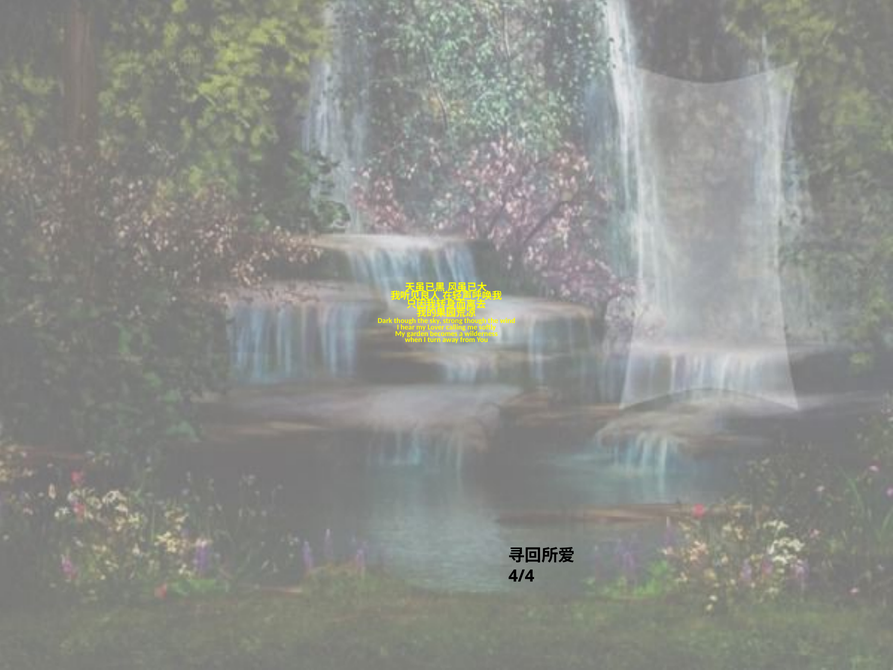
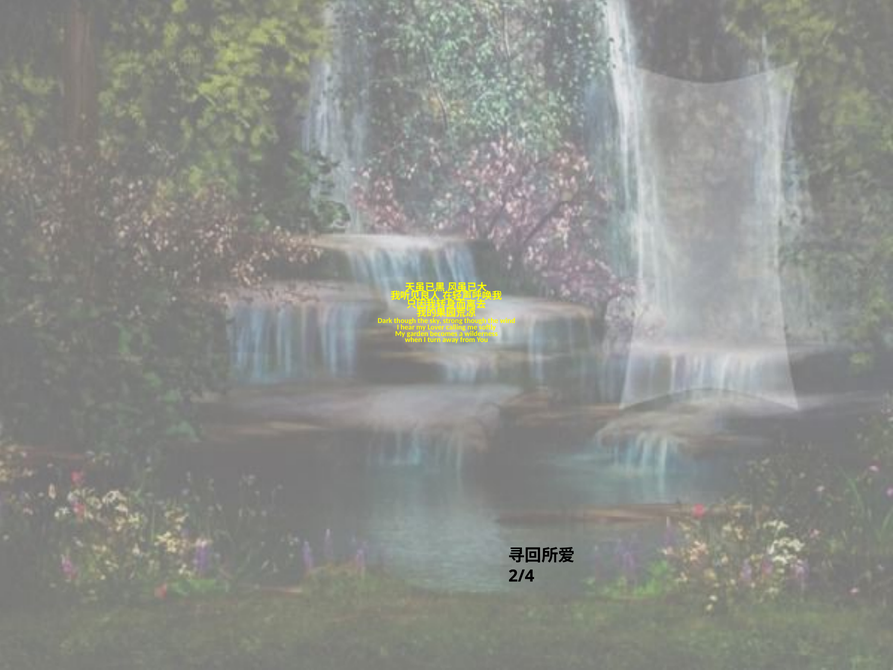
4/4: 4/4 -> 2/4 (521, 576)
